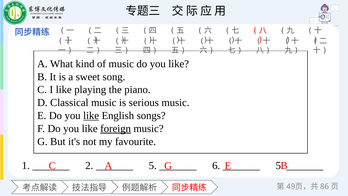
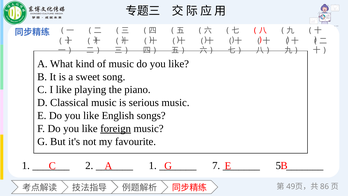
like underline: present -> none (91, 115)
5: 5 -> 1 (153, 165)
6: 6 -> 7 (216, 165)
